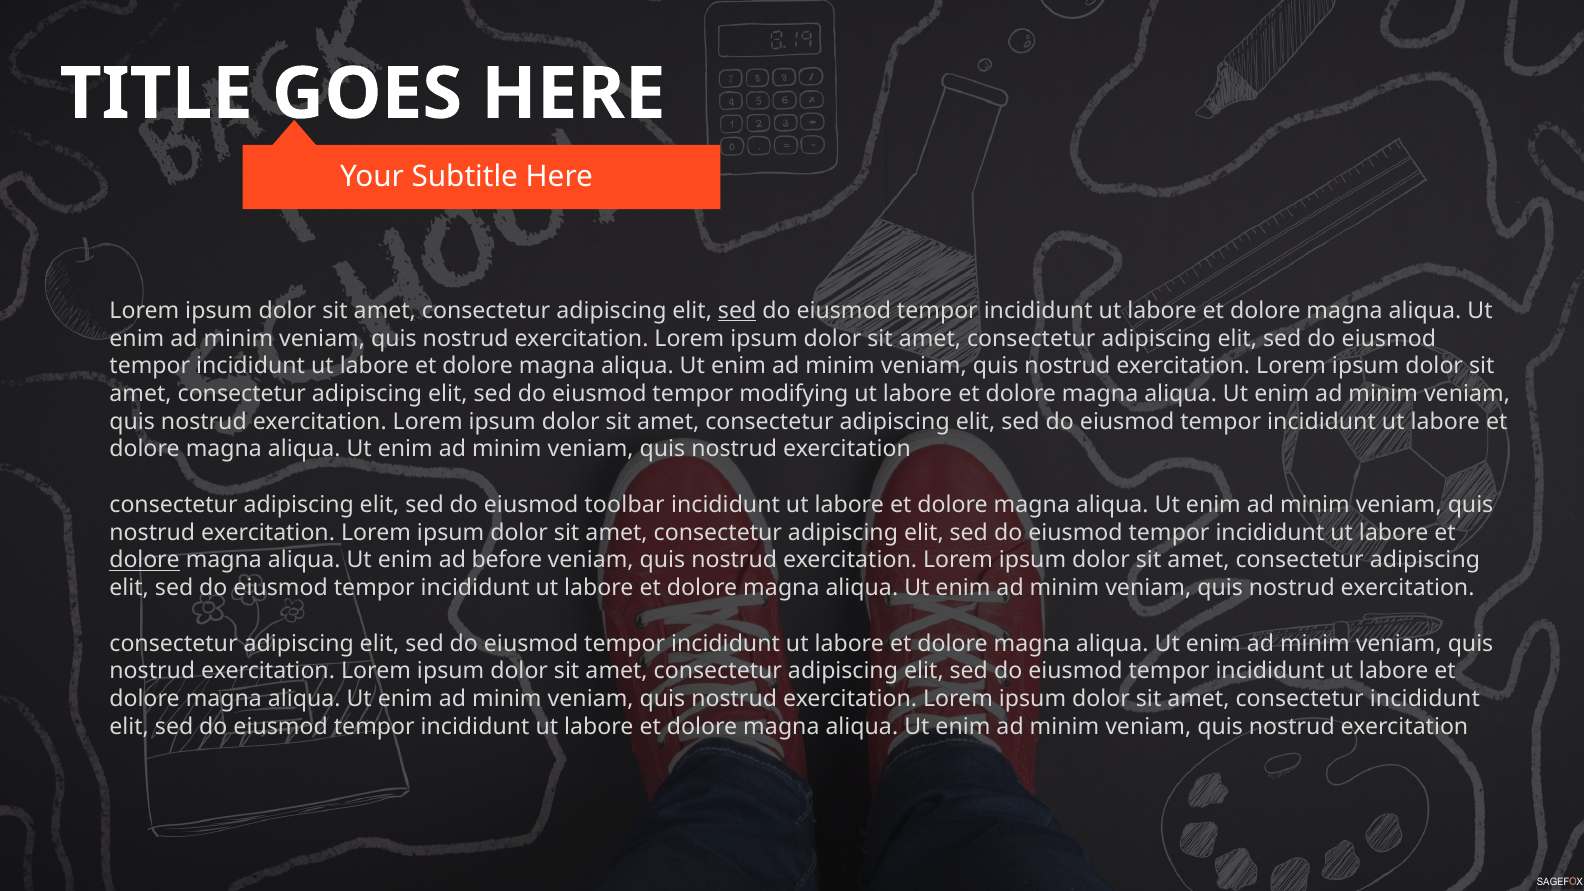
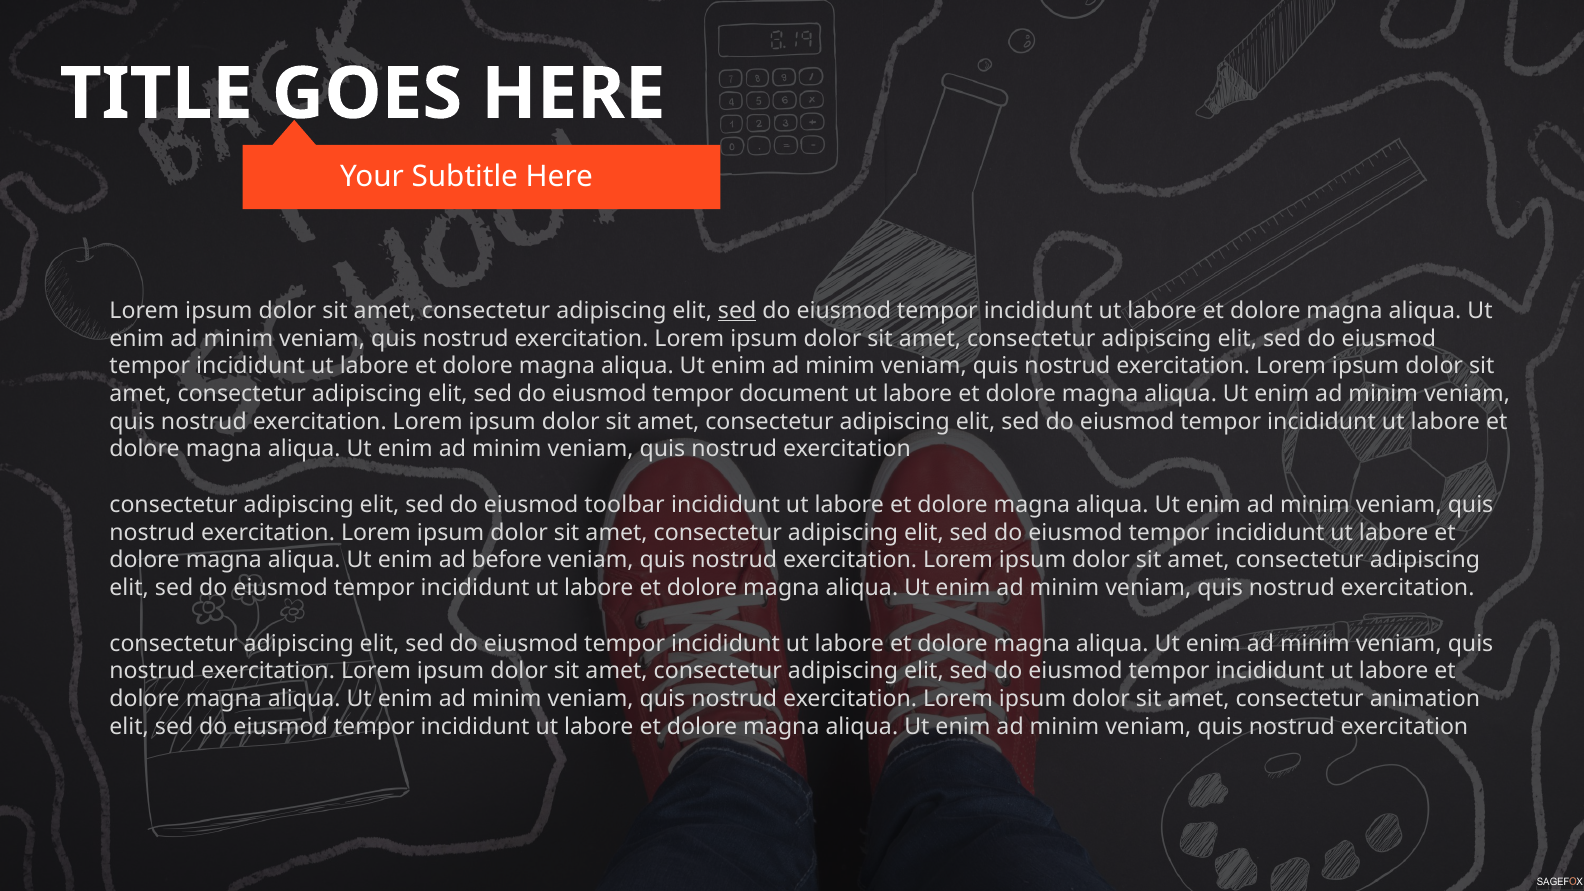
modifying: modifying -> document (794, 394)
dolore underline: present -> none (145, 560)
consectetur incididunt: incididunt -> animation (1425, 699)
